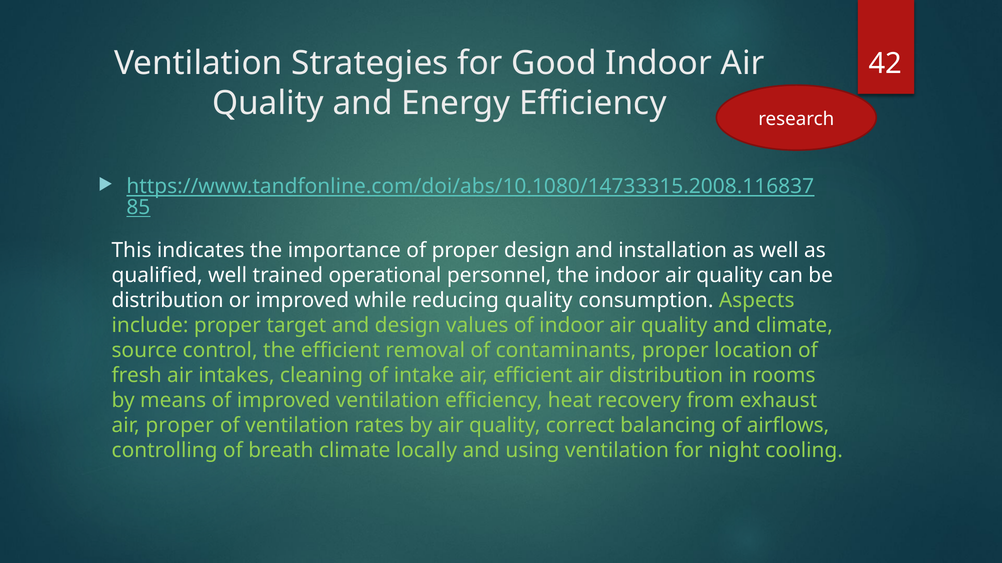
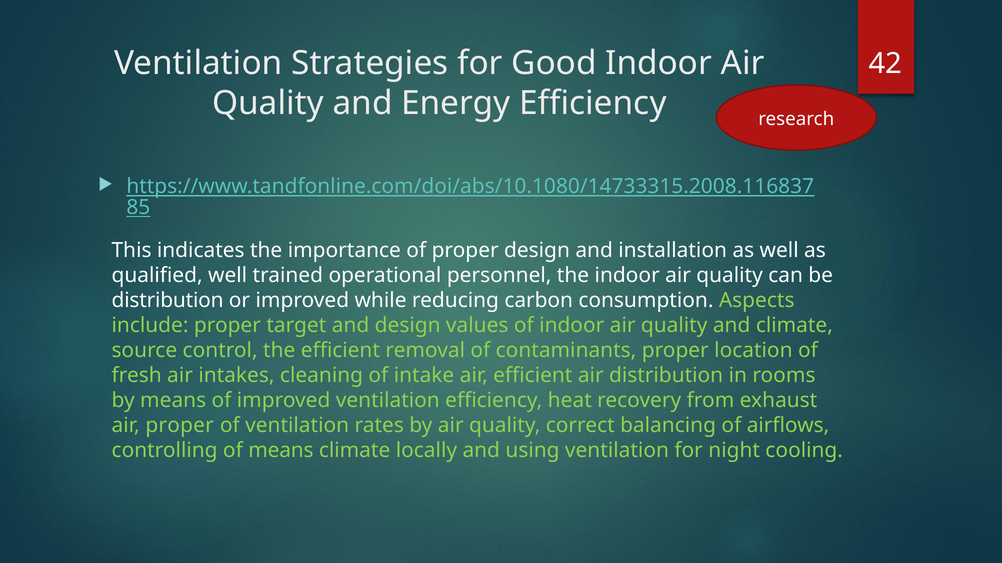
reducing quality: quality -> carbon (539, 301)
of breath: breath -> means (281, 451)
